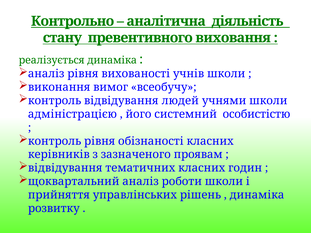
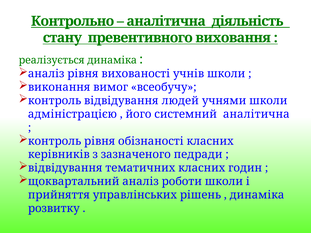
системний особистістю: особистістю -> аналітична (256, 114)
проявам: проявам -> педради (198, 155)
